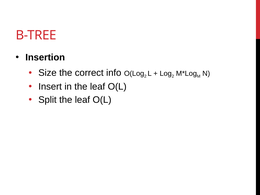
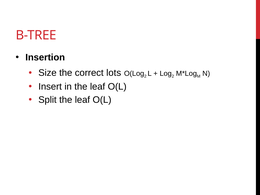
info: info -> lots (114, 73)
